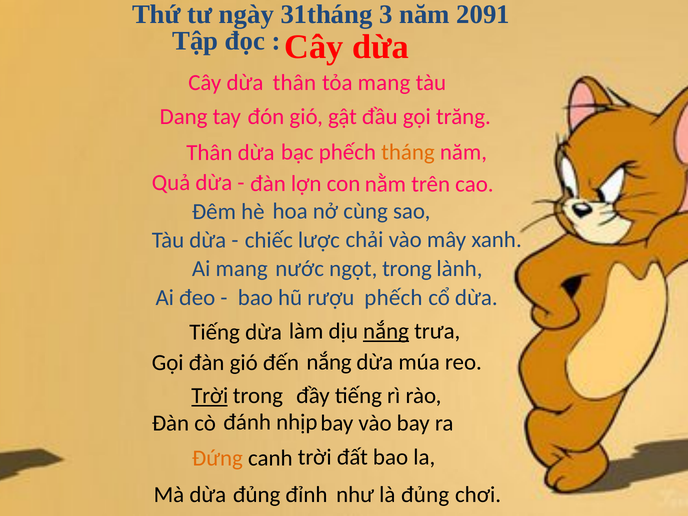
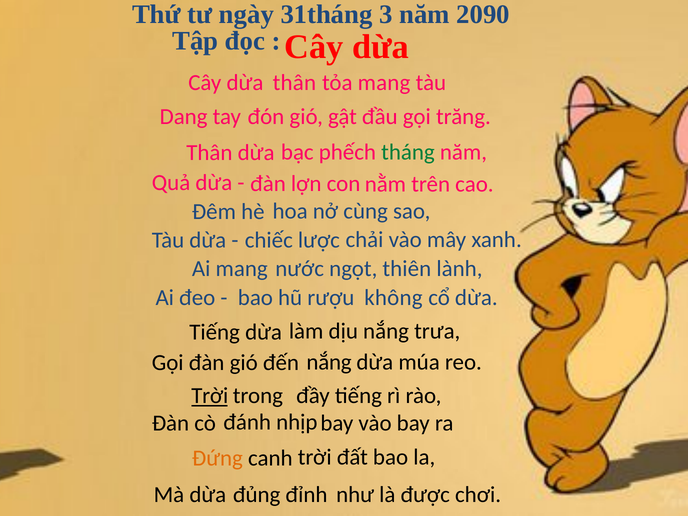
2091: 2091 -> 2090 (483, 14)
tháng colour: orange -> green (408, 152)
ngọt trong: trong -> thiên (407, 269)
rượu phếch: phếch -> không (393, 297)
nắng underline: present -> none (386, 331)
là đủng: đủng -> được (425, 495)
